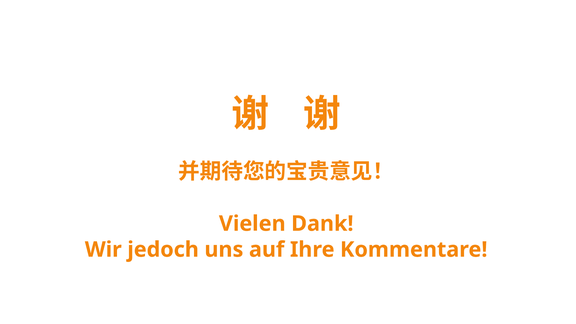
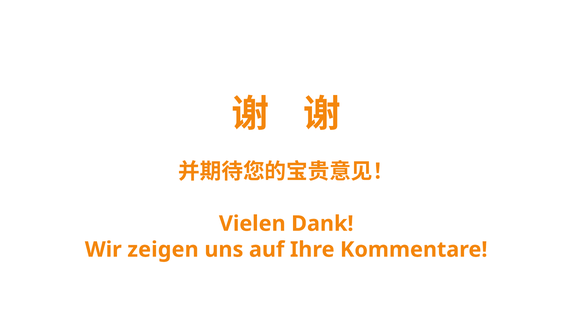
jedoch: jedoch -> zeigen (163, 250)
